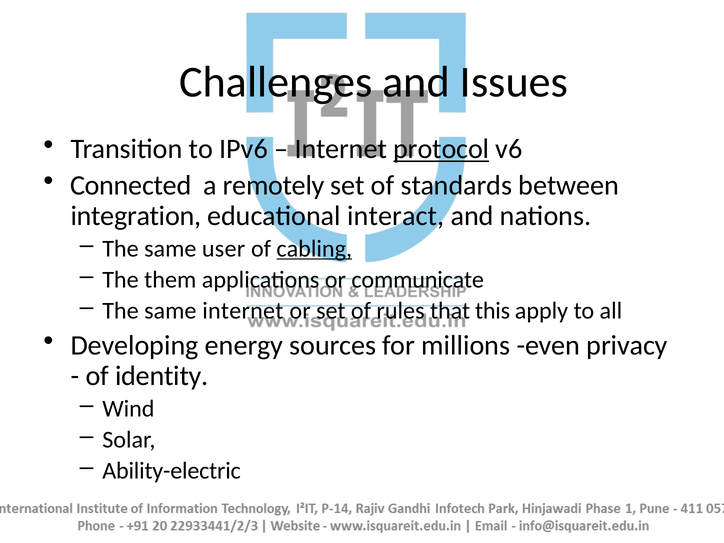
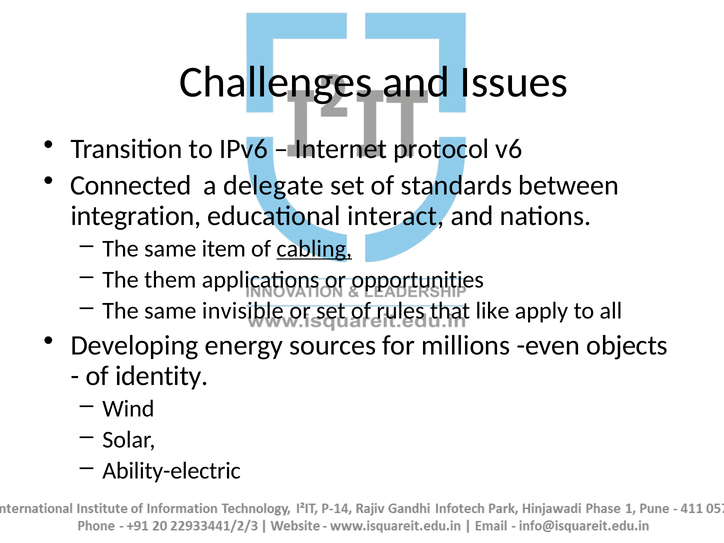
protocol underline: present -> none (441, 149)
remotely: remotely -> delegate (273, 185)
user: user -> item (224, 249)
communicate: communicate -> opportunities (418, 280)
same internet: internet -> invisible (243, 311)
this: this -> like (492, 311)
privacy: privacy -> objects (627, 345)
